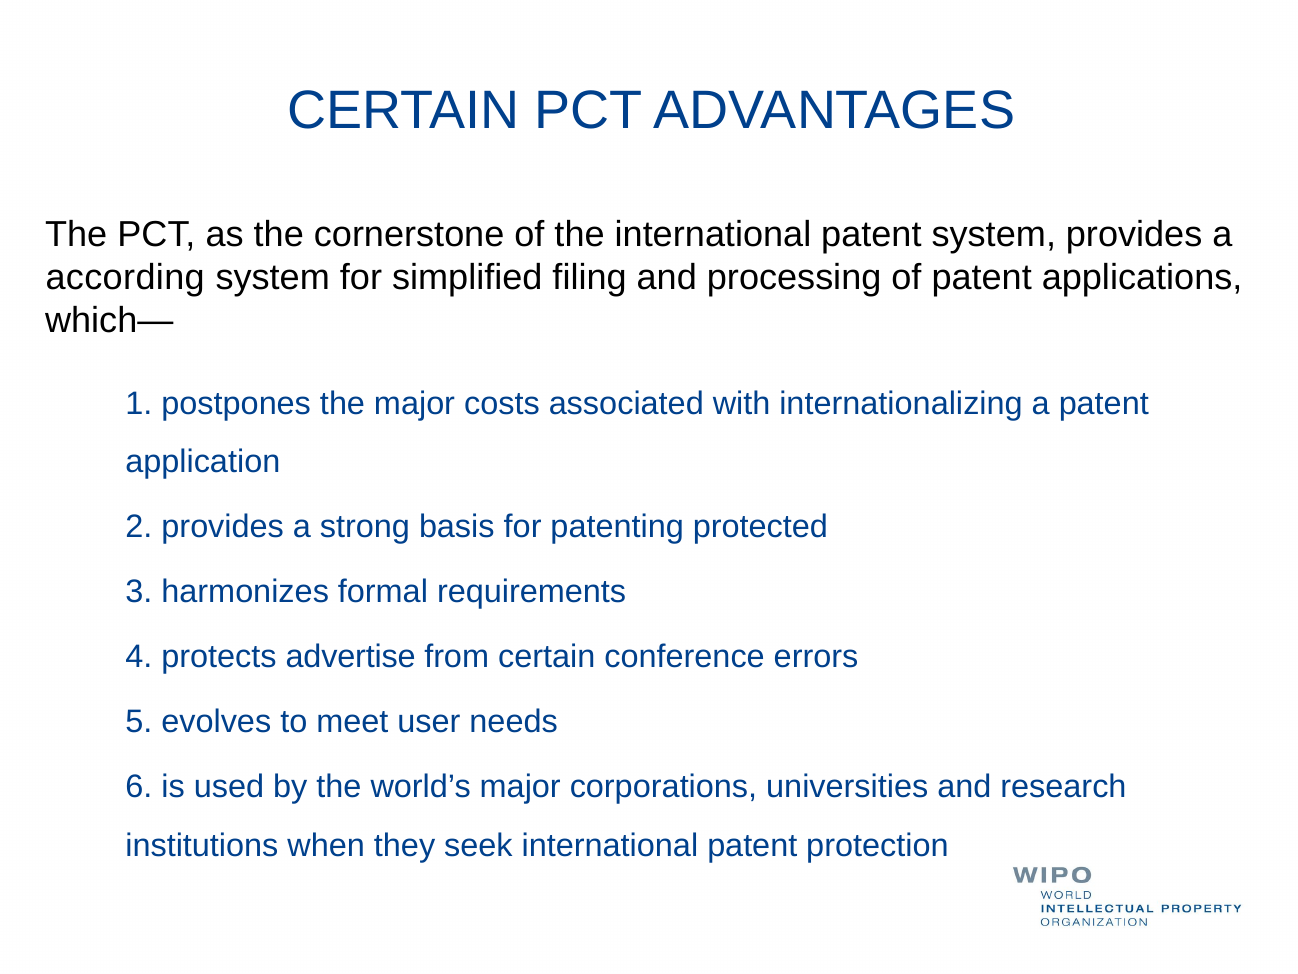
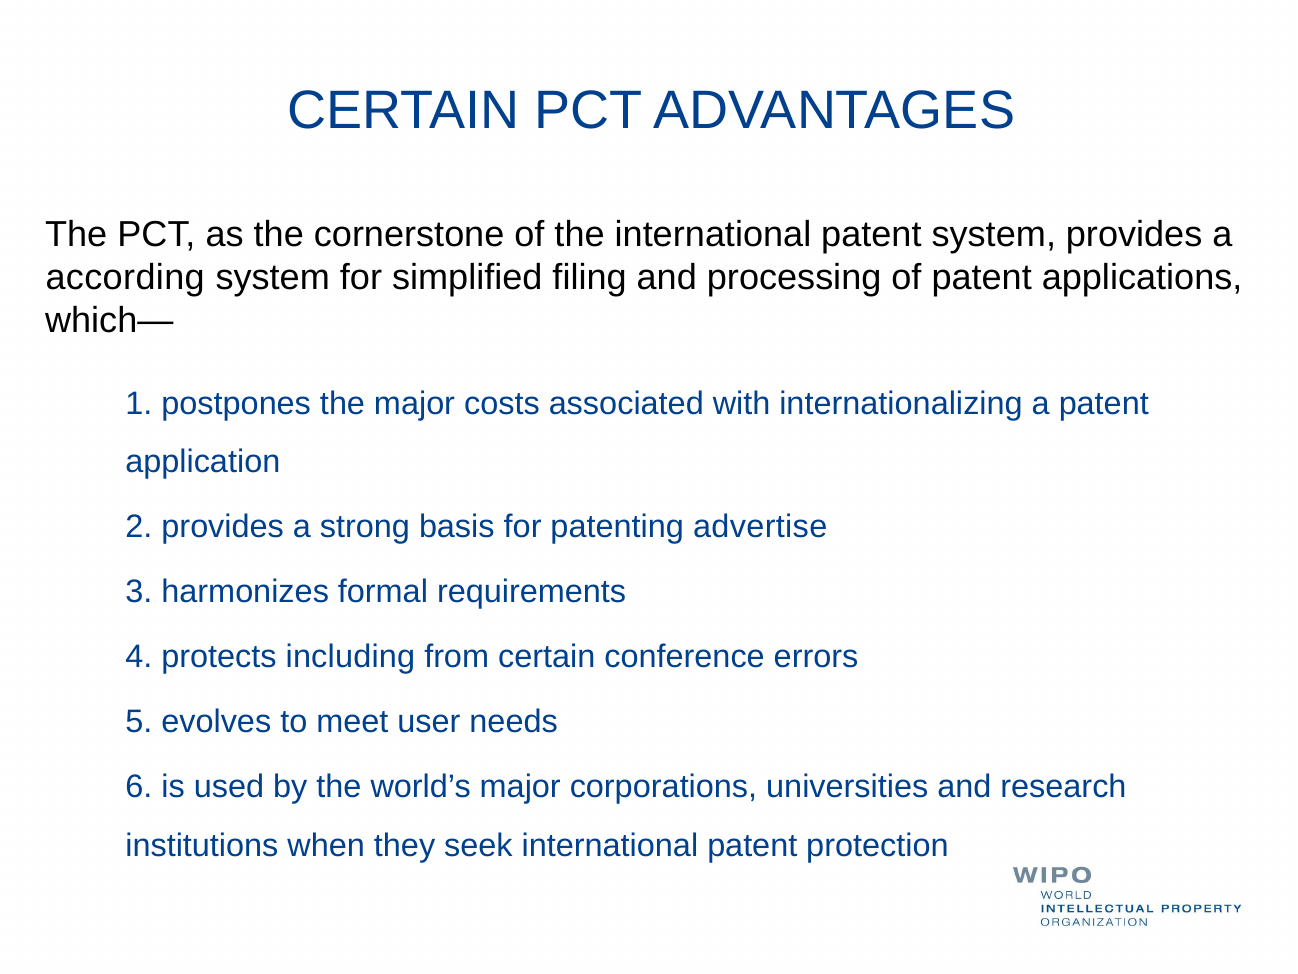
protected: protected -> advertise (760, 527)
advertise: advertise -> including (350, 657)
